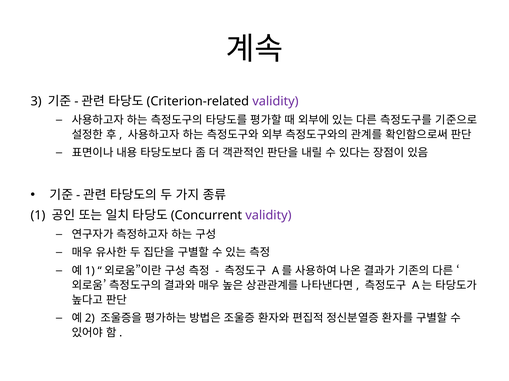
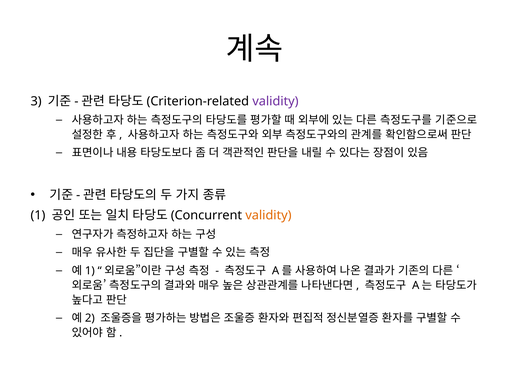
validity colour: purple -> orange (268, 216)
